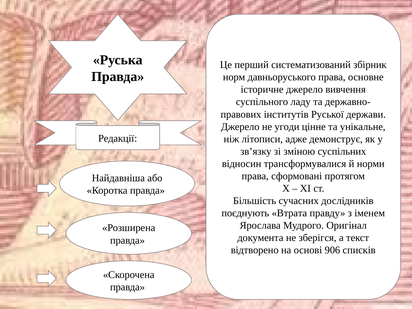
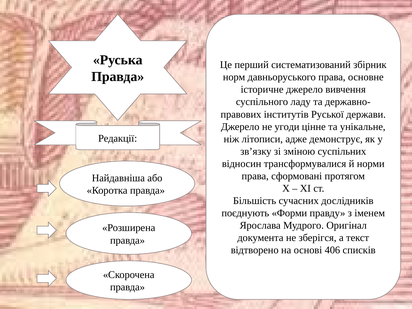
Втрата: Втрата -> Форми (289, 213)
906: 906 -> 406 (332, 250)
